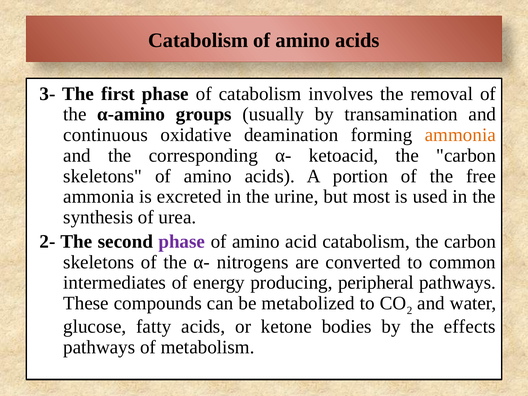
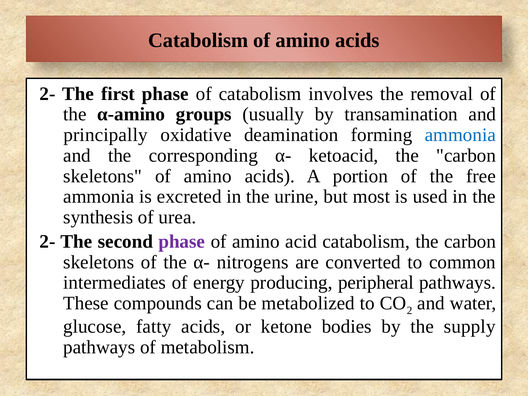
3-: 3- -> 2- (47, 94)
continuous: continuous -> principally (106, 135)
ammonia colour: orange -> blue (460, 135)
effects: effects -> supply (470, 327)
